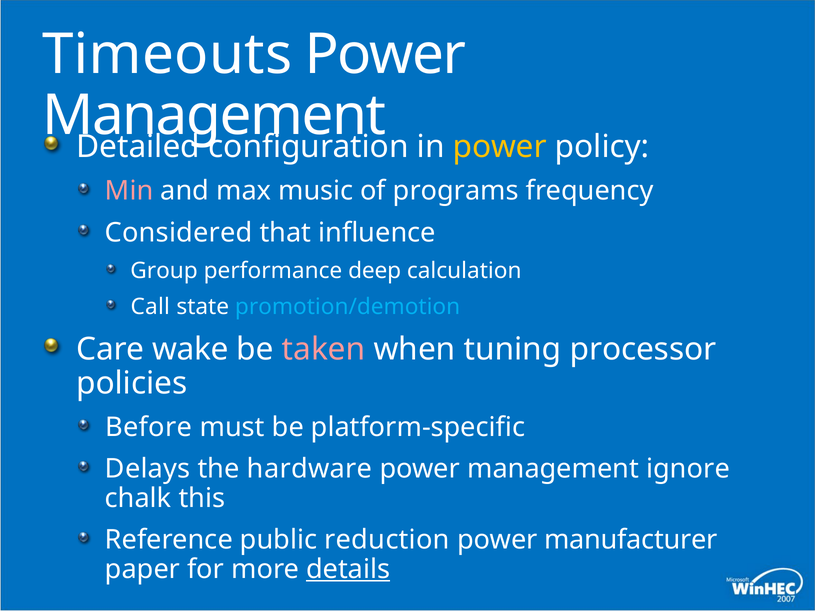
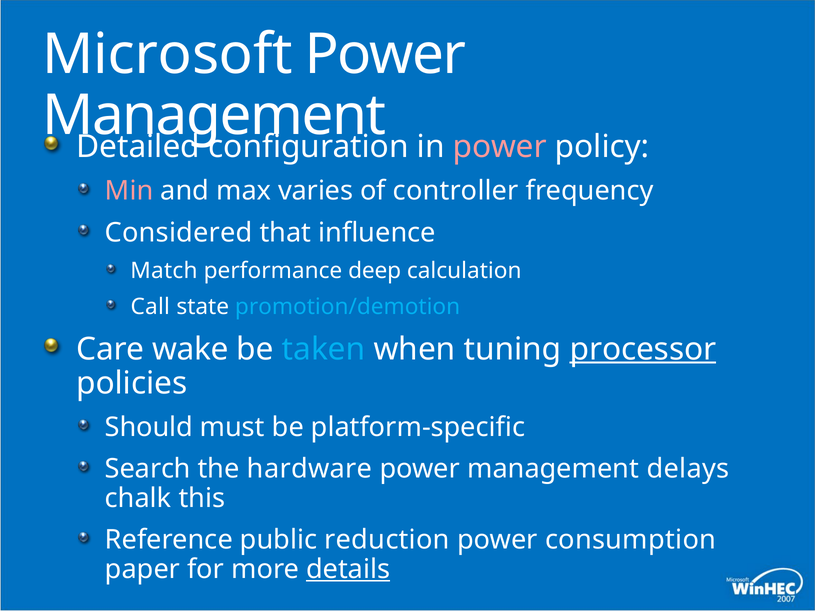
Timeouts: Timeouts -> Microsoft (167, 55)
power colour: yellow -> pink (500, 147)
music: music -> varies (316, 191)
programs: programs -> controller (456, 191)
Group: Group -> Match (164, 271)
taken colour: pink -> light blue (324, 349)
processor underline: none -> present (643, 349)
Before: Before -> Should (149, 428)
Delays: Delays -> Search (148, 469)
ignore: ignore -> delays (688, 469)
manufacturer: manufacturer -> consumption (631, 540)
